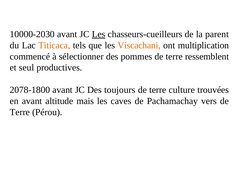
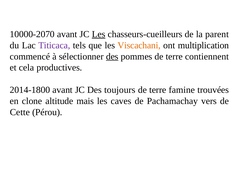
10000-2030: 10000-2030 -> 10000-2070 (32, 34)
Titicaca colour: orange -> purple (54, 45)
des underline: none -> present (112, 57)
ressemblent: ressemblent -> contiennent (207, 57)
seul: seul -> cela (26, 68)
2078-1800: 2078-1800 -> 2014-1800 (30, 90)
culture: culture -> famine (182, 90)
en avant: avant -> clone (32, 101)
Terre: Terre -> Cette (20, 112)
